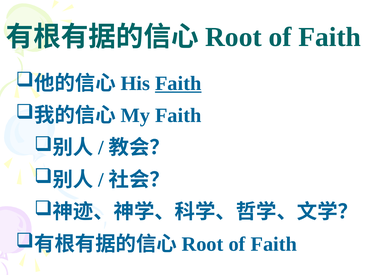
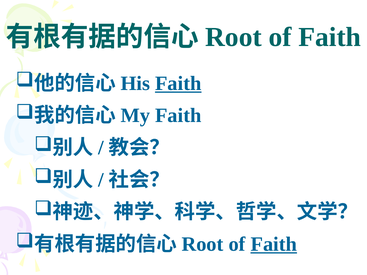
Faith underline: none -> present (274, 244)
